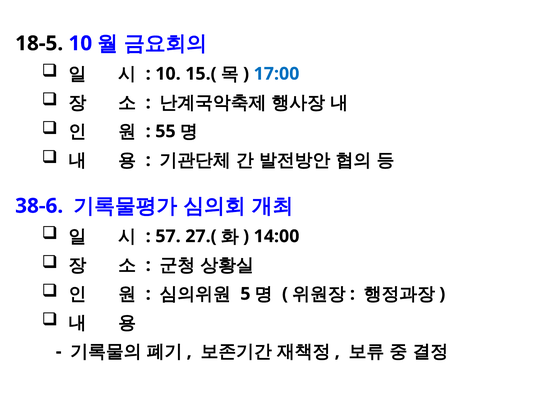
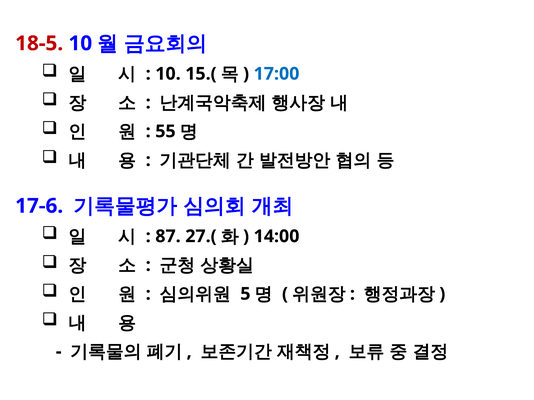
18-5 colour: black -> red (39, 43)
38-6: 38-6 -> 17-6 (39, 206)
57: 57 -> 87 (168, 237)
